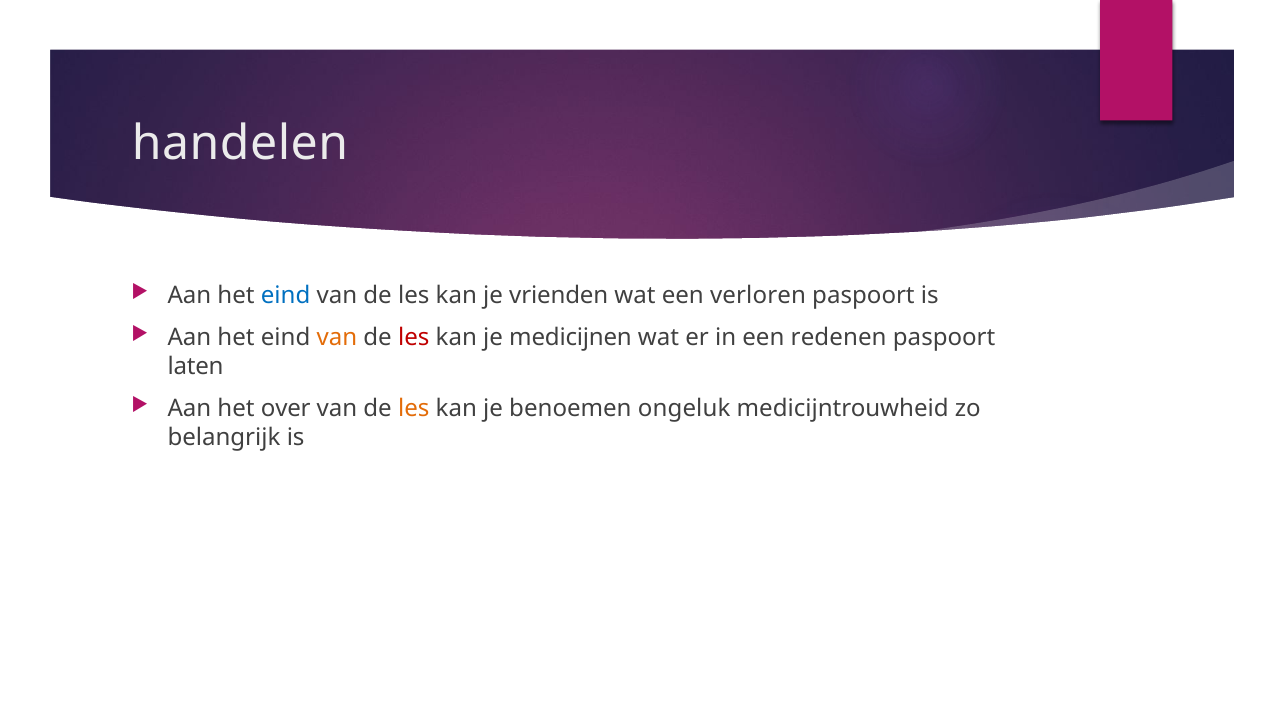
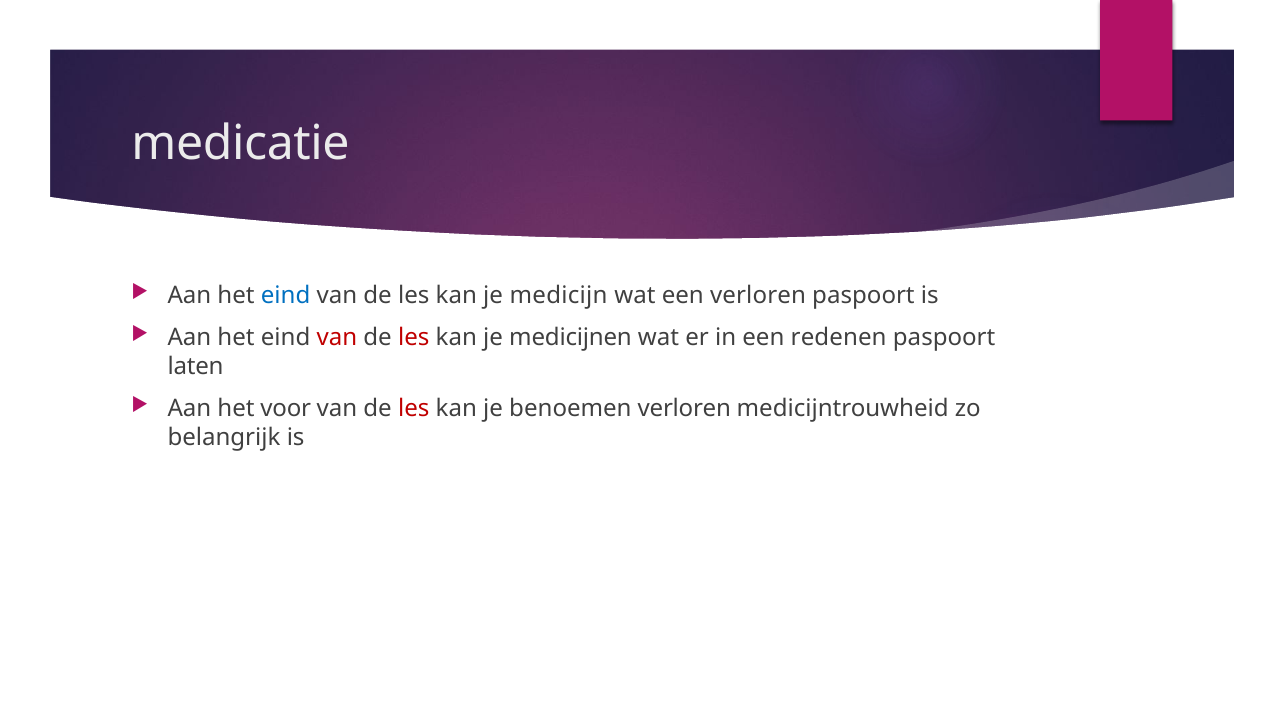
handelen: handelen -> medicatie (240, 143)
vrienden: vrienden -> medicijn (559, 295)
van colour: orange -> red (337, 338)
over: over -> voor (286, 409)
les colour: orange -> red (414, 409)
benoemen ongeluk: ongeluk -> verloren (684, 409)
